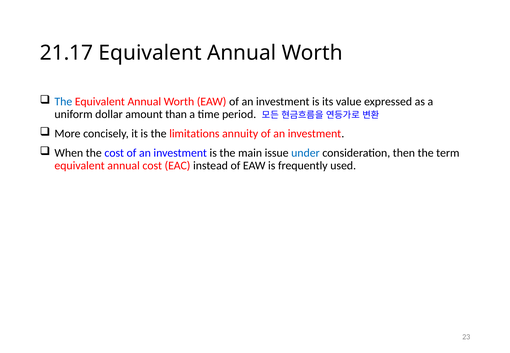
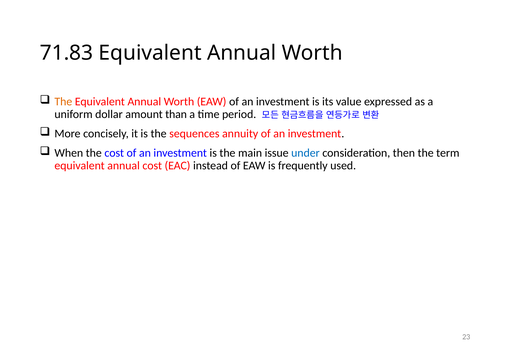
21.17: 21.17 -> 71.83 (66, 53)
The colour: blue -> orange (63, 102)
limitations: limitations -> sequences (194, 134)
